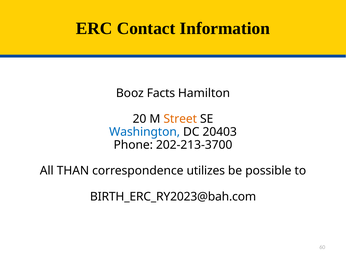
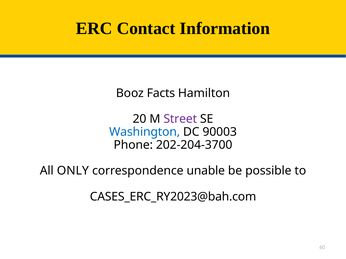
Street colour: orange -> purple (180, 119)
20403: 20403 -> 90003 (220, 132)
202-213-3700: 202-213-3700 -> 202-204-3700 (194, 145)
THAN: THAN -> ONLY (73, 171)
utilizes: utilizes -> unable (206, 171)
BIRTH_ERC_RY2023@bah.com: BIRTH_ERC_RY2023@bah.com -> CASES_ERC_RY2023@bah.com (173, 197)
